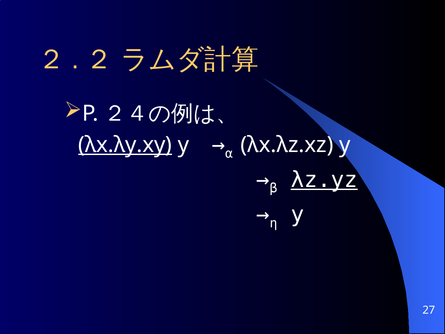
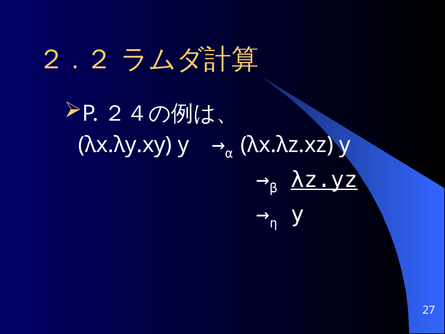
λx.λy.xy underline: present -> none (125, 145)
